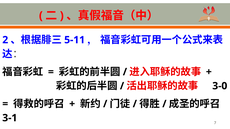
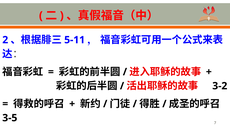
3-0: 3-0 -> 3-2 (220, 86)
3-1: 3-1 -> 3-5 (10, 118)
